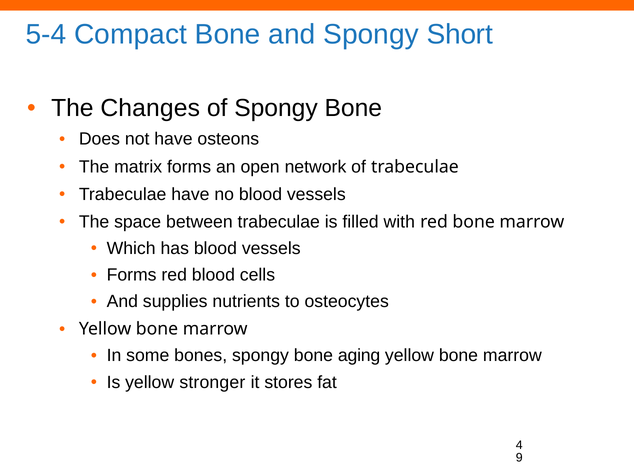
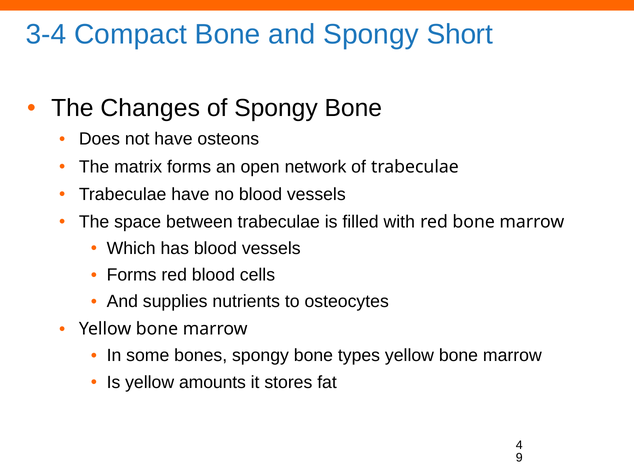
5-4: 5-4 -> 3-4 (46, 34)
aging: aging -> types (359, 355)
stronger: stronger -> amounts (212, 382)
